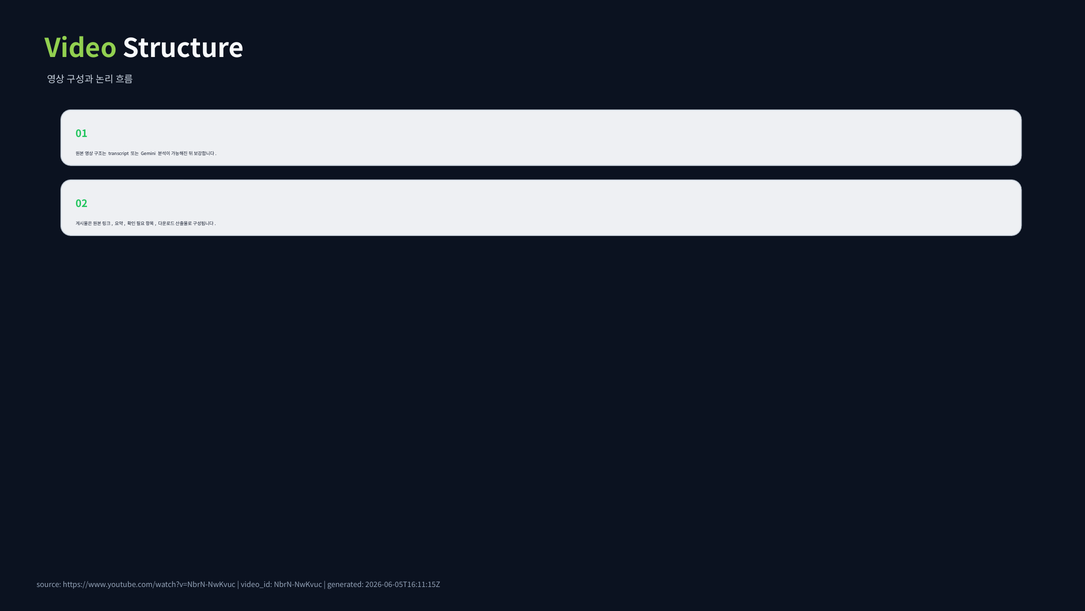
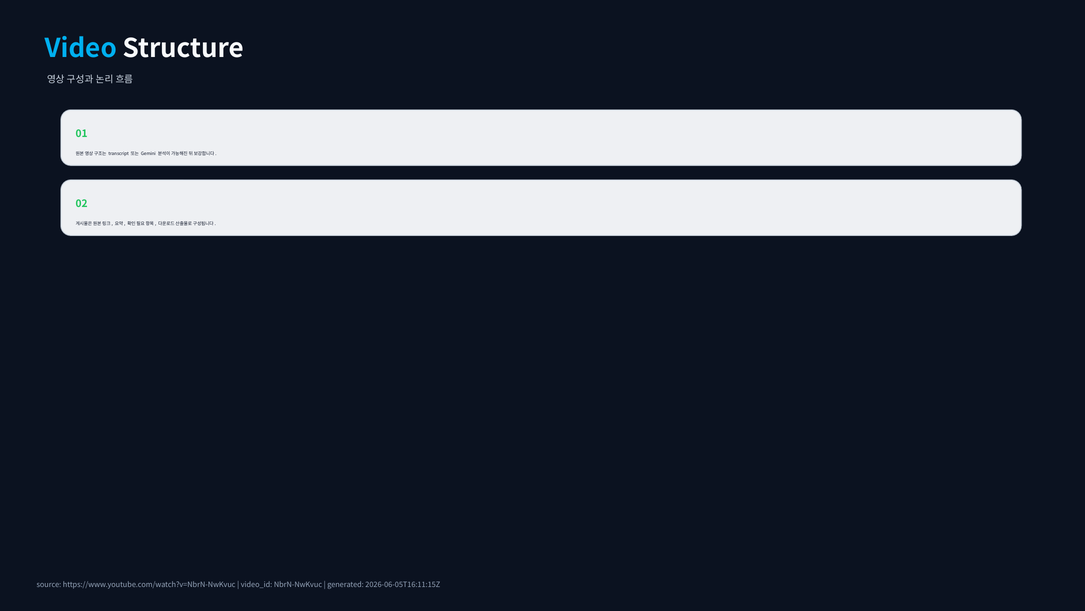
Video colour: light green -> light blue (81, 49)
